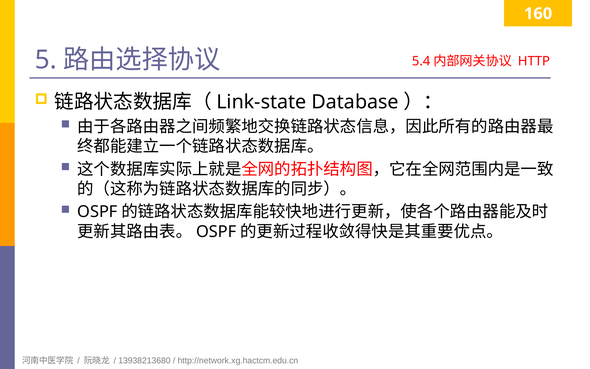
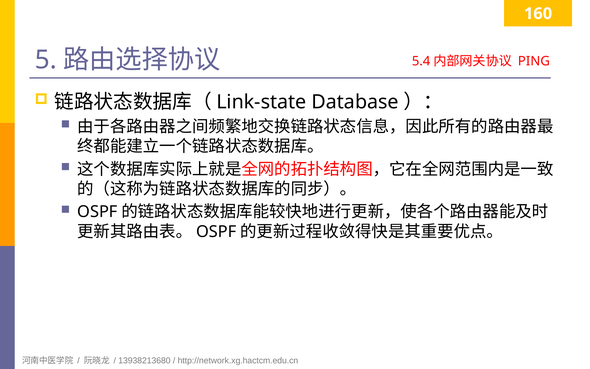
HTTP: HTTP -> PING (534, 61)
